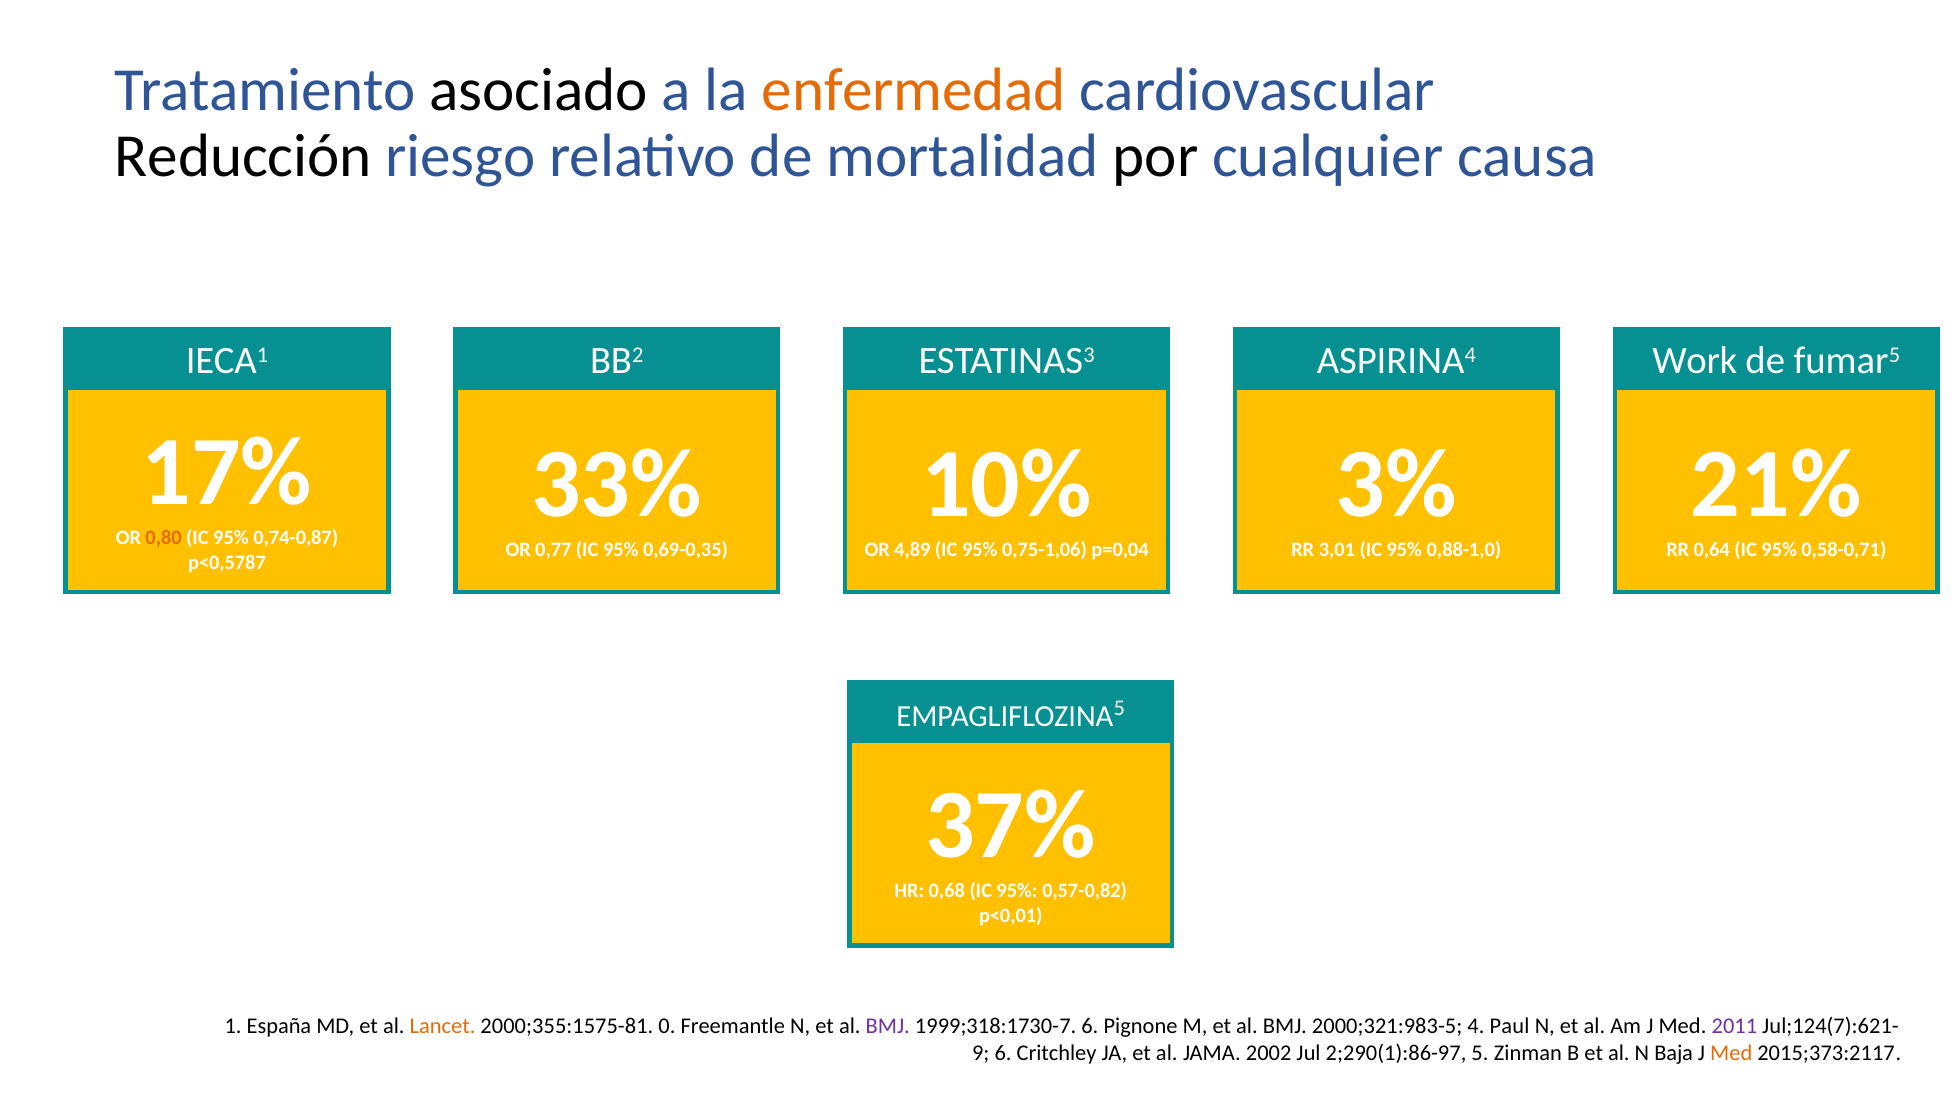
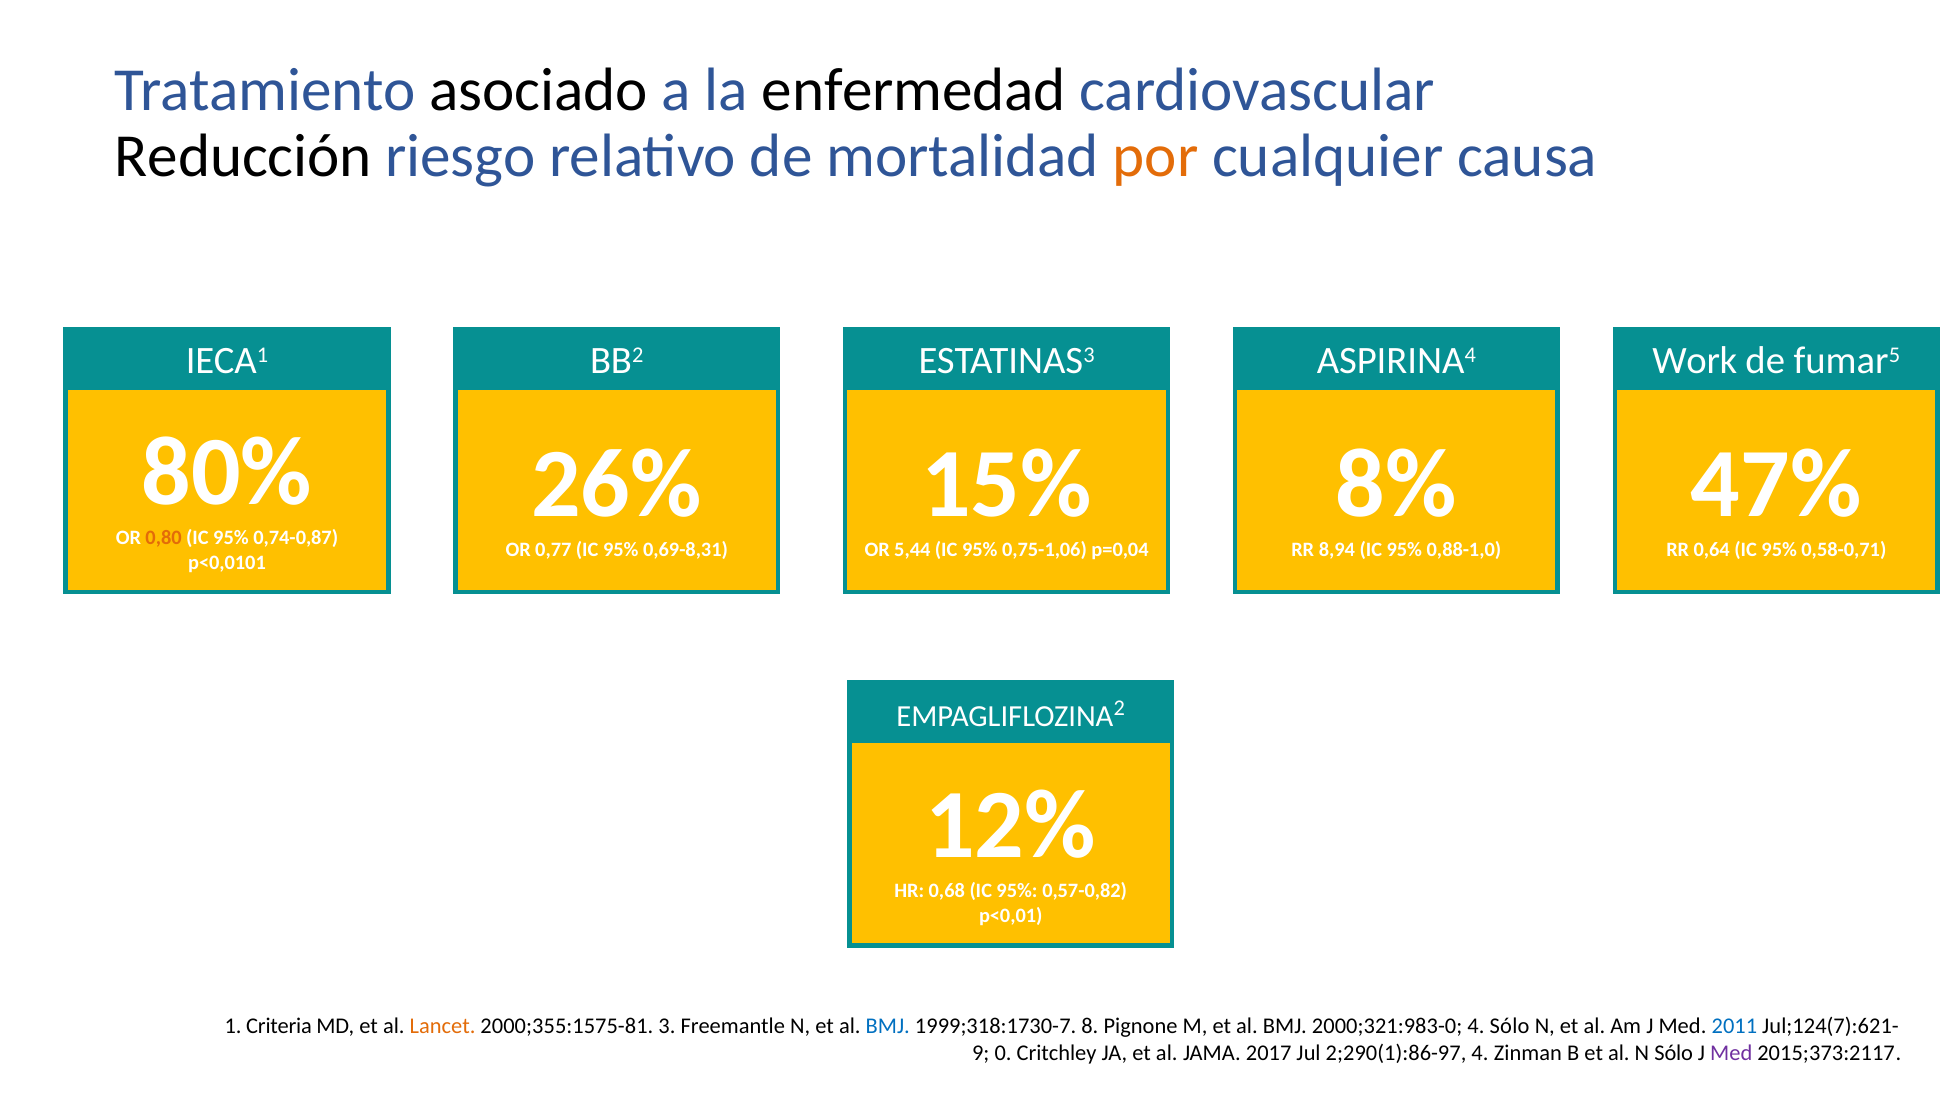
enfermedad colour: orange -> black (914, 90)
por colour: black -> orange (1156, 156)
17%: 17% -> 80% (227, 472)
33%: 33% -> 26% (617, 484)
10%: 10% -> 15% (1006, 484)
3%: 3% -> 8% (1396, 484)
21%: 21% -> 47% (1776, 484)
0,69-0,35: 0,69-0,35 -> 0,69-8,31 (686, 550)
4,89: 4,89 -> 5,44 (912, 550)
3,01: 3,01 -> 8,94 (1337, 550)
p<0,5787: p<0,5787 -> p<0,0101 (227, 562)
5: 5 -> 2 (1119, 708)
37%: 37% -> 12% (1011, 825)
España: España -> Criteria (279, 1026)
0: 0 -> 3 (667, 1026)
BMJ colour: purple -> blue (888, 1026)
1999;318:1730-7 6: 6 -> 8 (1090, 1026)
2000;321:983-5: 2000;321:983-5 -> 2000;321:983-0 (1387, 1026)
4 Paul: Paul -> Sólo (1510, 1026)
2011 colour: purple -> blue (1734, 1026)
6: 6 -> 0 (1003, 1053)
2002: 2002 -> 2017 (1269, 1053)
2;290(1):86-97 5: 5 -> 4 (1480, 1053)
N Baja: Baja -> Sólo (1674, 1053)
Med colour: orange -> purple (1731, 1053)
